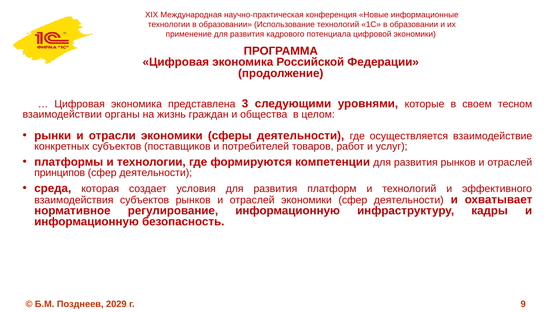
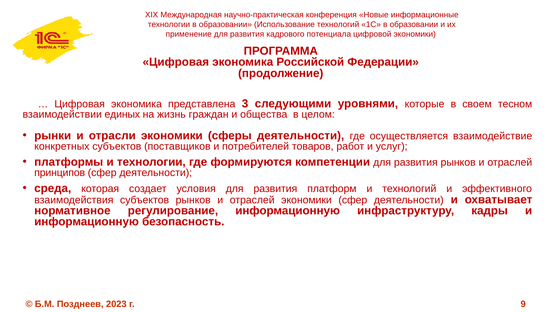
органы: органы -> единых (122, 114)
2029: 2029 -> 2023 (116, 304)
